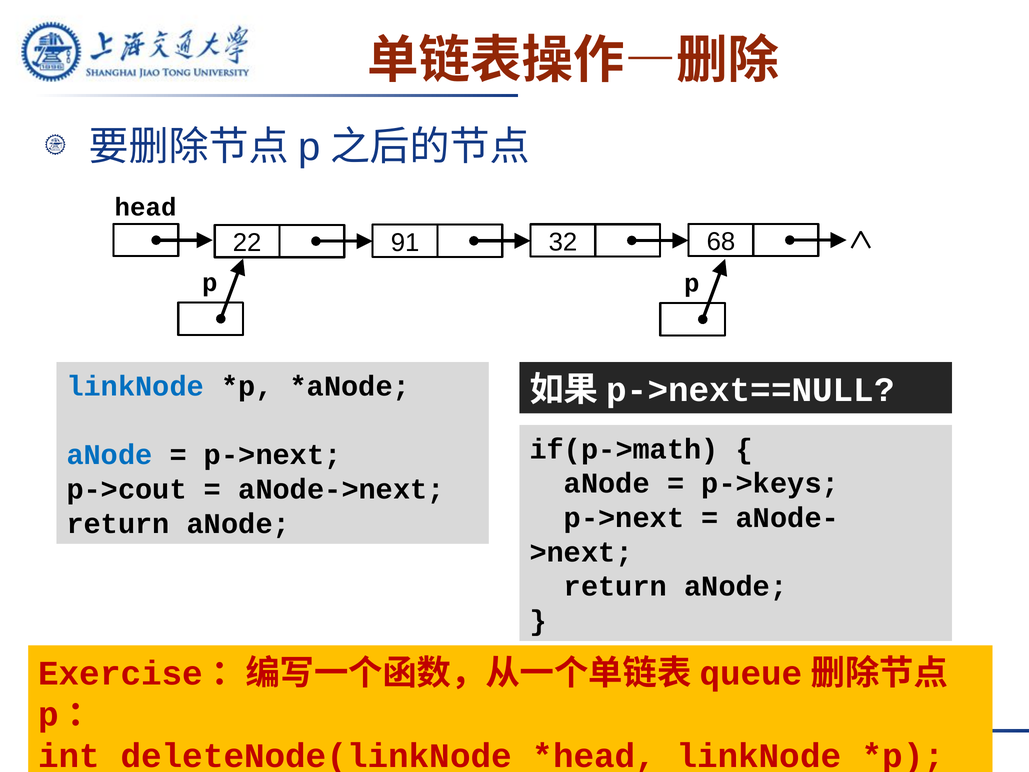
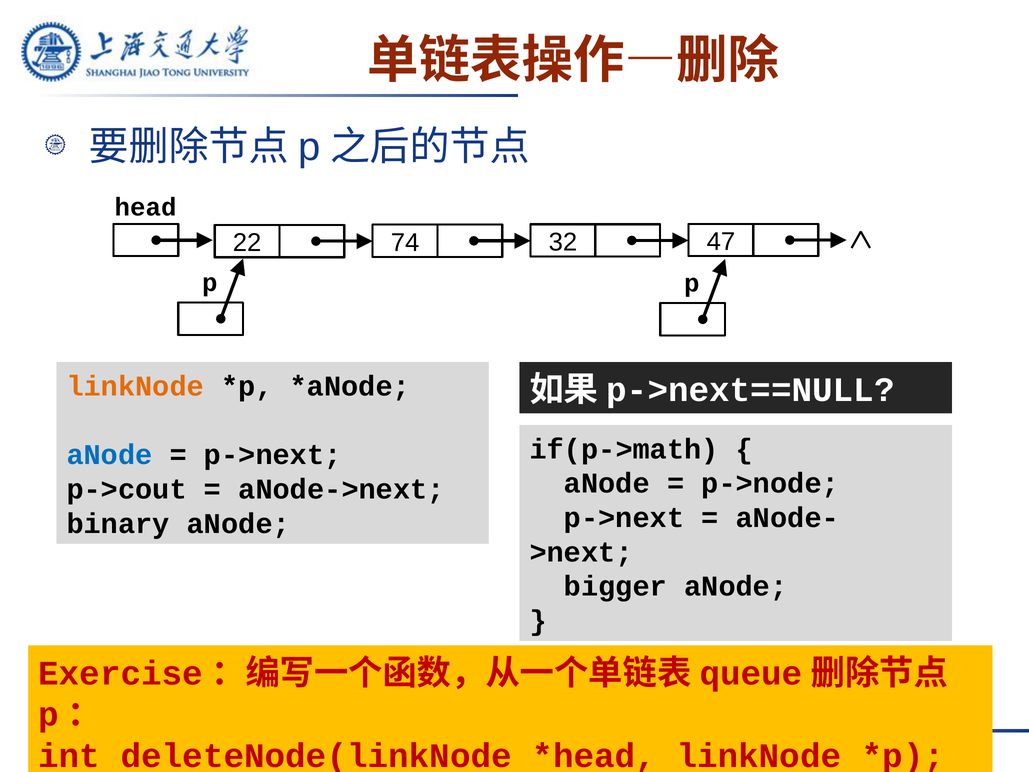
91: 91 -> 74 (405, 242)
68: 68 -> 47 (721, 242)
linkNode colour: blue -> orange (135, 386)
p->keys: p->keys -> p->node (770, 483)
return: return -> binary (118, 523)
return: return -> bigger (615, 586)
